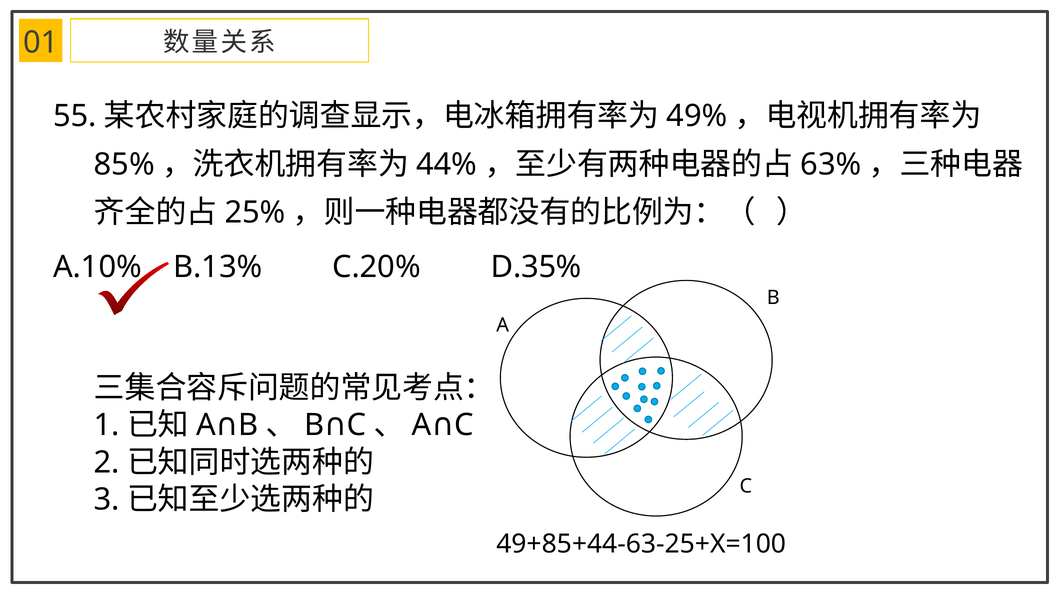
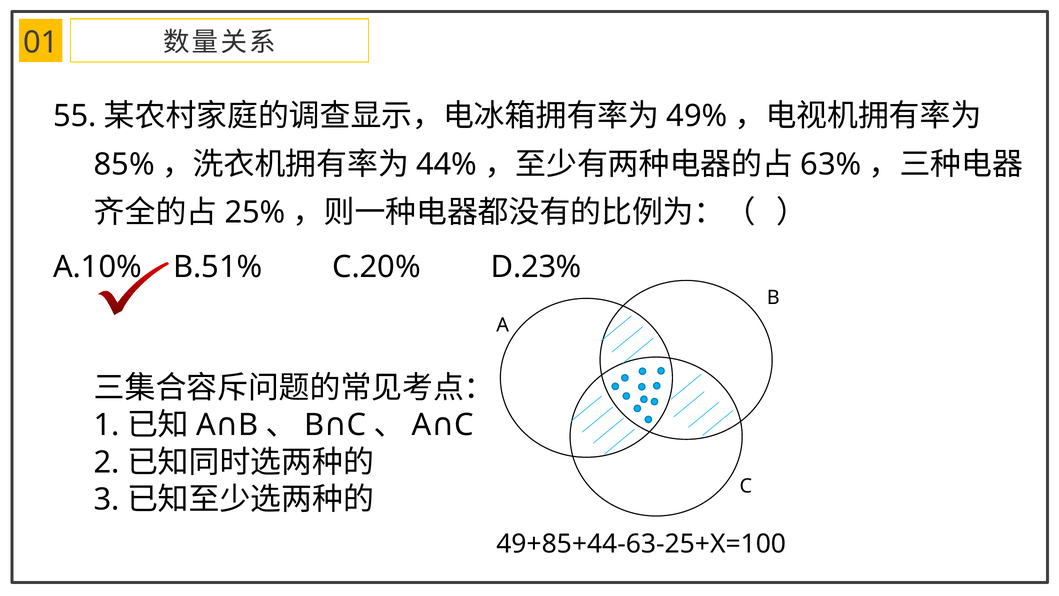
B.13%: B.13% -> B.51% (218, 267)
D.35%: D.35% -> D.23% (536, 267)
